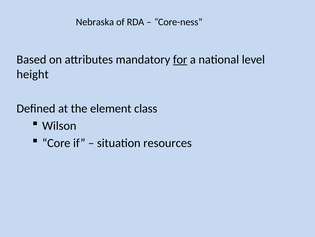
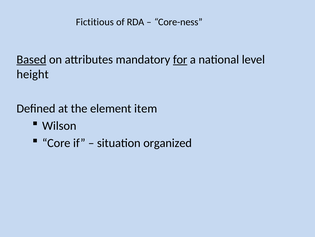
Nebraska: Nebraska -> Fictitious (95, 22)
Based underline: none -> present (31, 59)
class: class -> item (146, 108)
resources: resources -> organized (168, 143)
